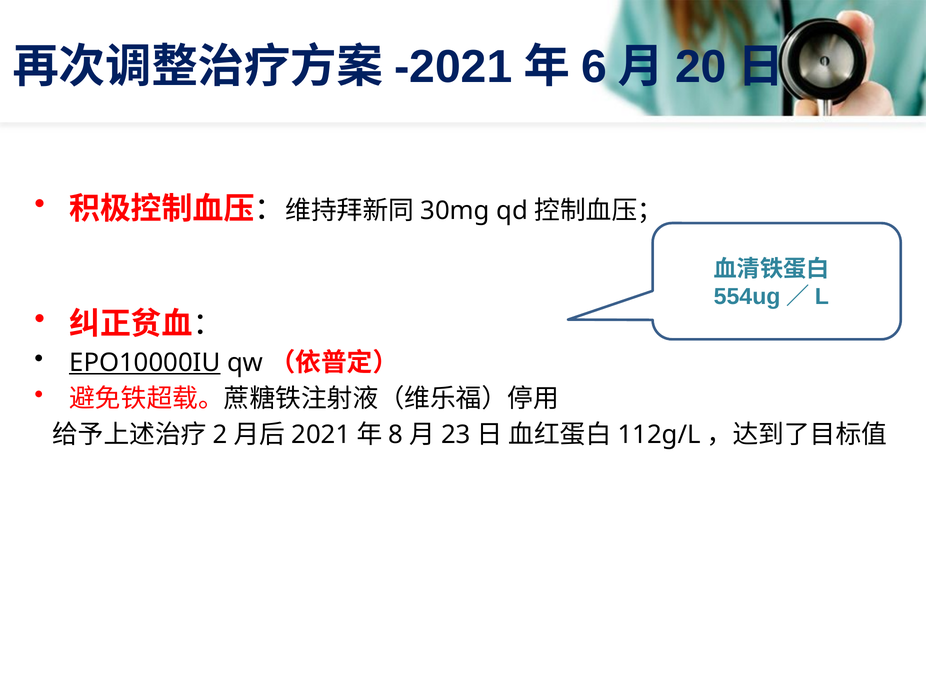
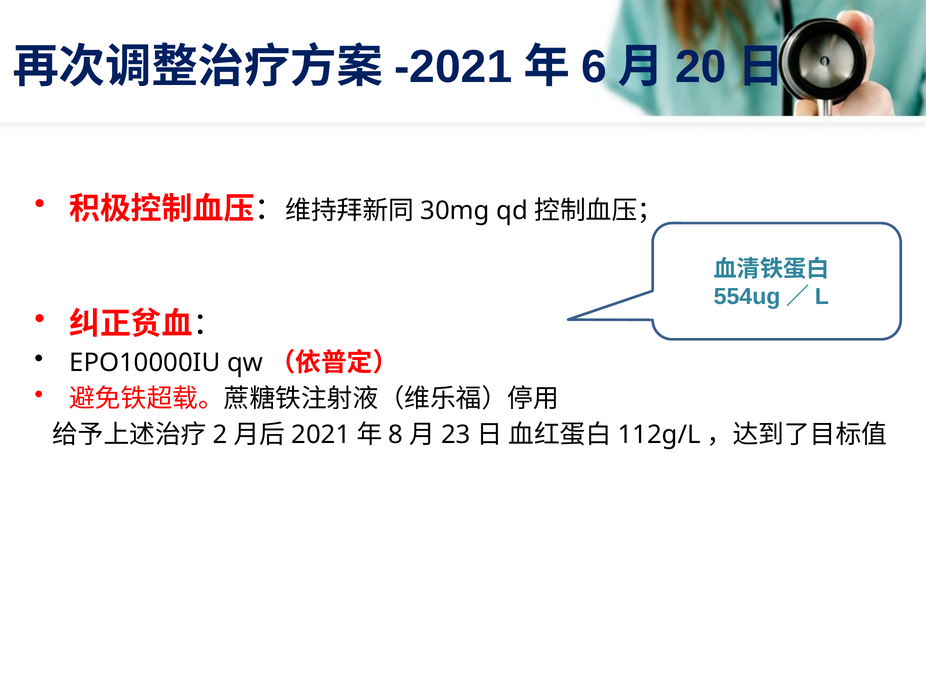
EPO10000IU underline: present -> none (145, 363)
